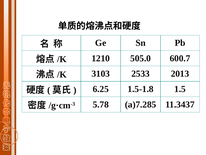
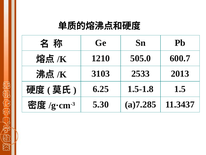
5.78: 5.78 -> 5.30 (101, 104)
